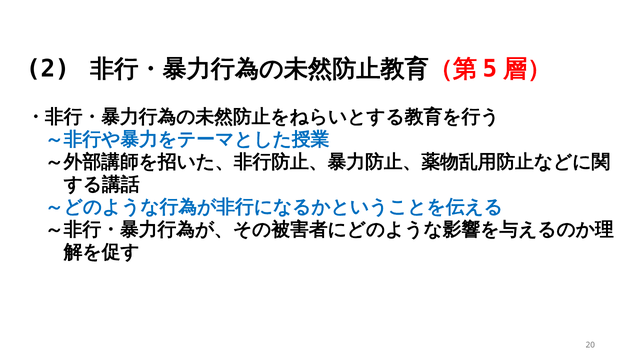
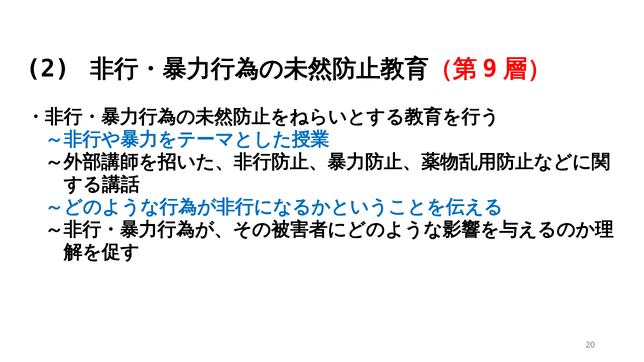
5: 5 -> 9 (490, 69)
